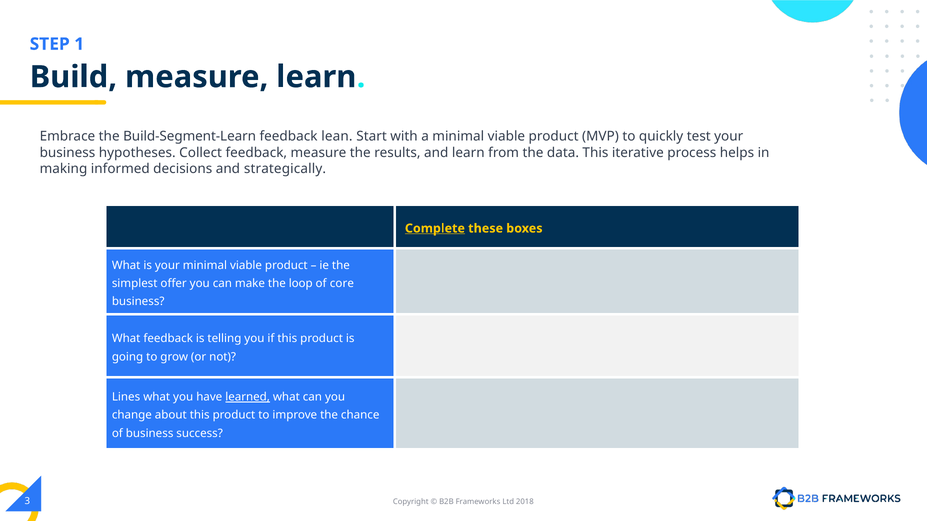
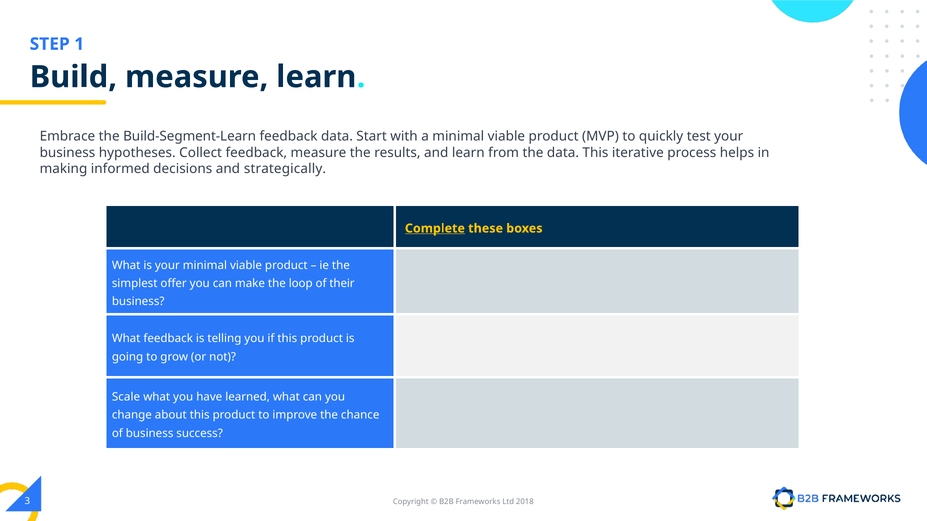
feedback lean: lean -> data (337, 137)
core: core -> their (342, 284)
Lines: Lines -> Scale (126, 397)
learned underline: present -> none (248, 397)
